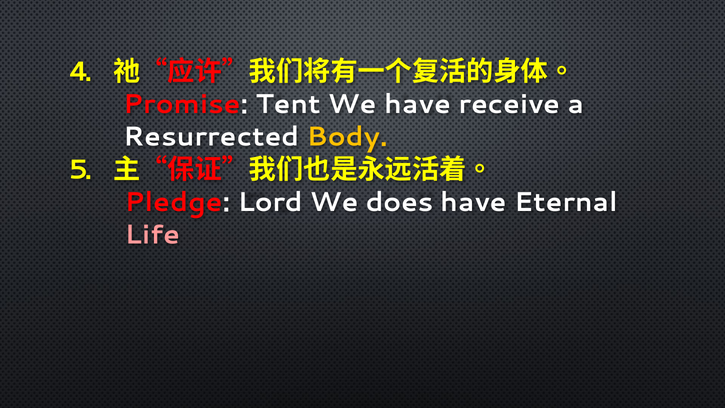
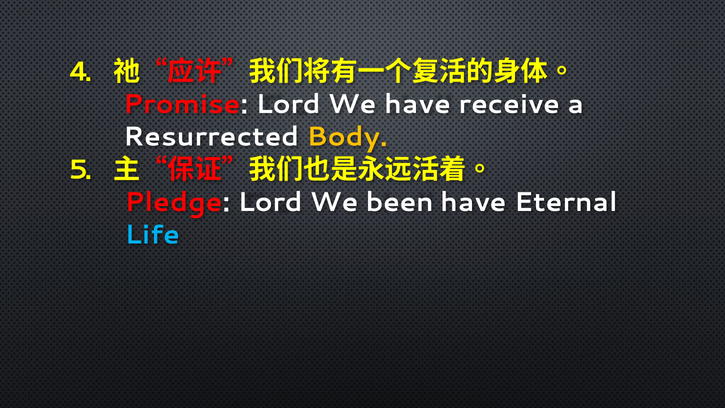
Promise Tent: Tent -> Lord (288, 104)
does: does -> been (400, 202)
Life colour: pink -> light blue (152, 235)
